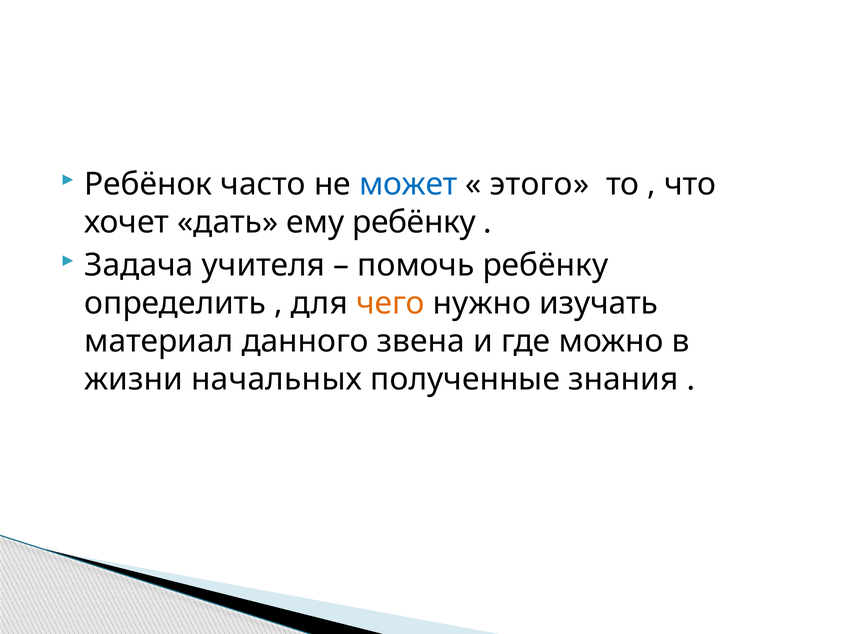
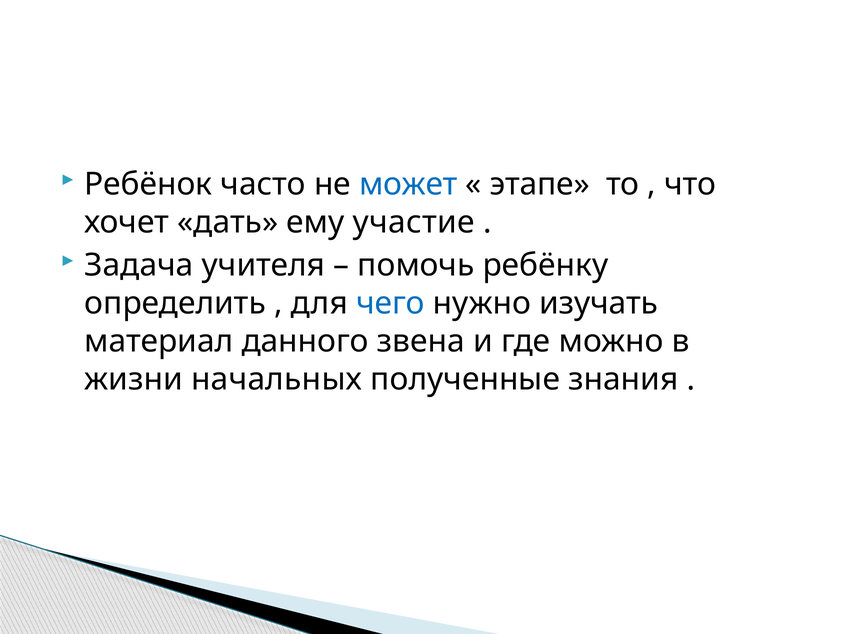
этого: этого -> этапе (540, 185)
ему ребёнку: ребёнку -> участие (414, 223)
чего colour: orange -> blue (391, 304)
